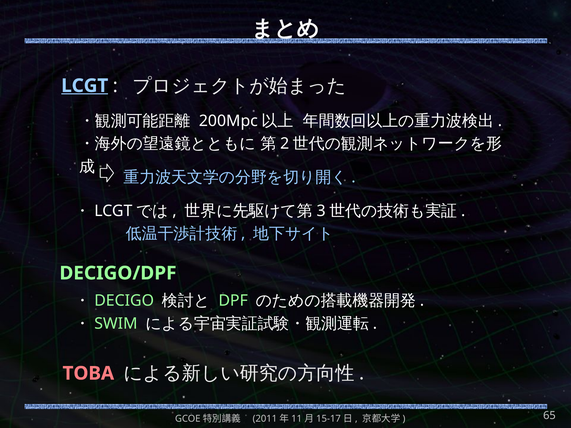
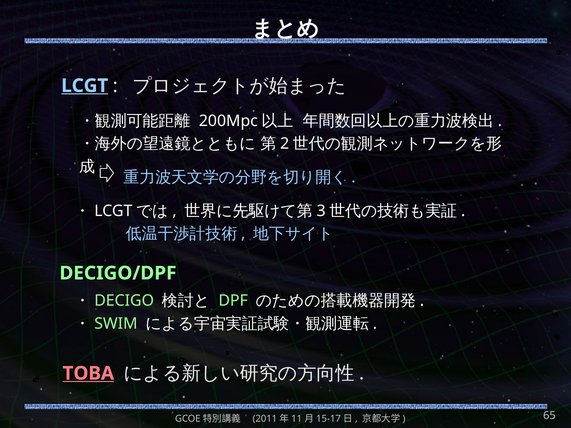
TOBA underline: none -> present (88, 374)
